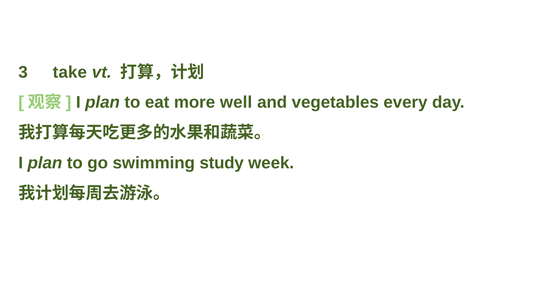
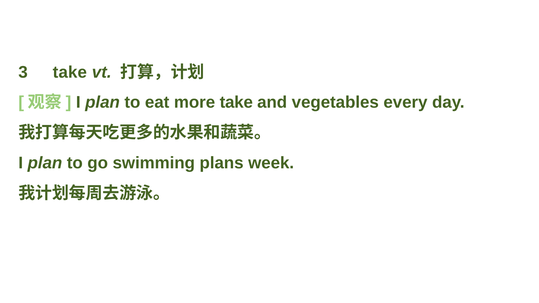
more well: well -> take (236, 103)
study: study -> plans (222, 163)
